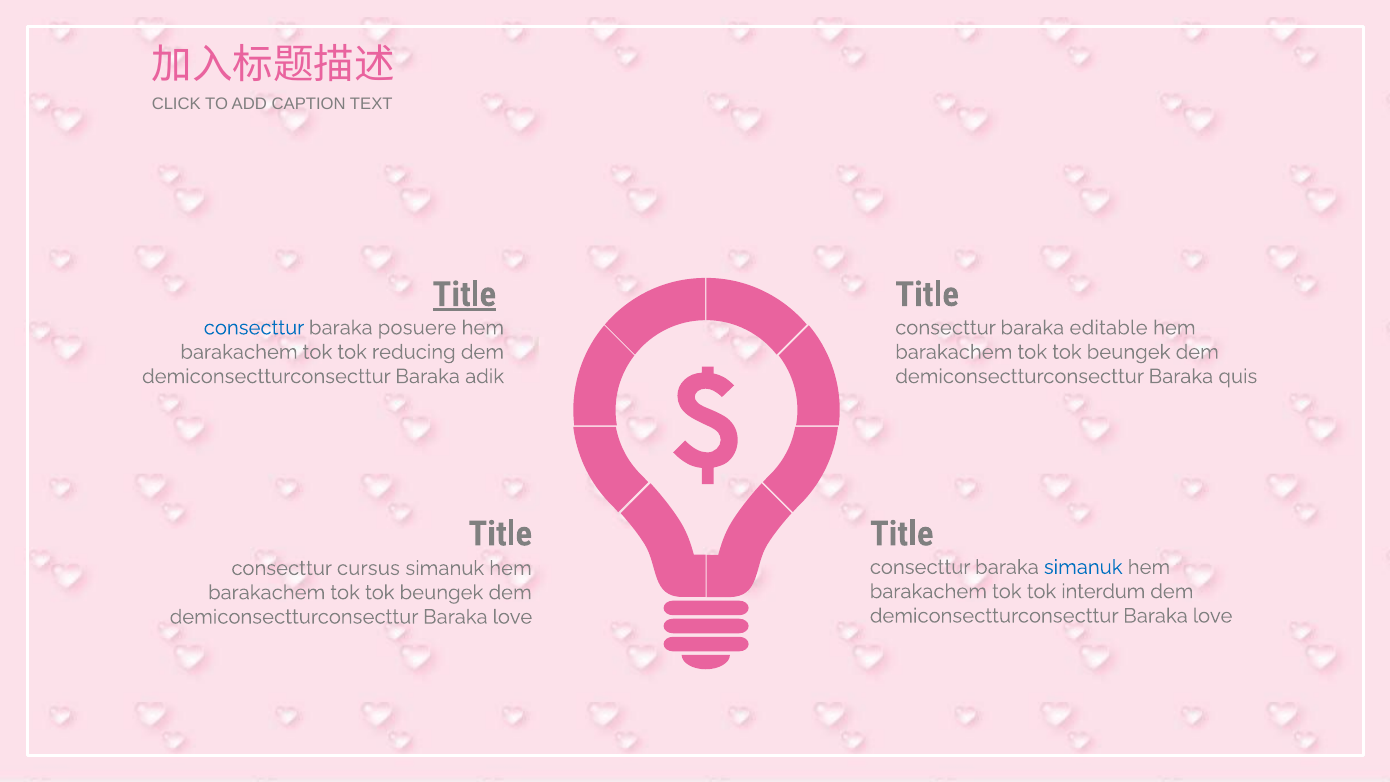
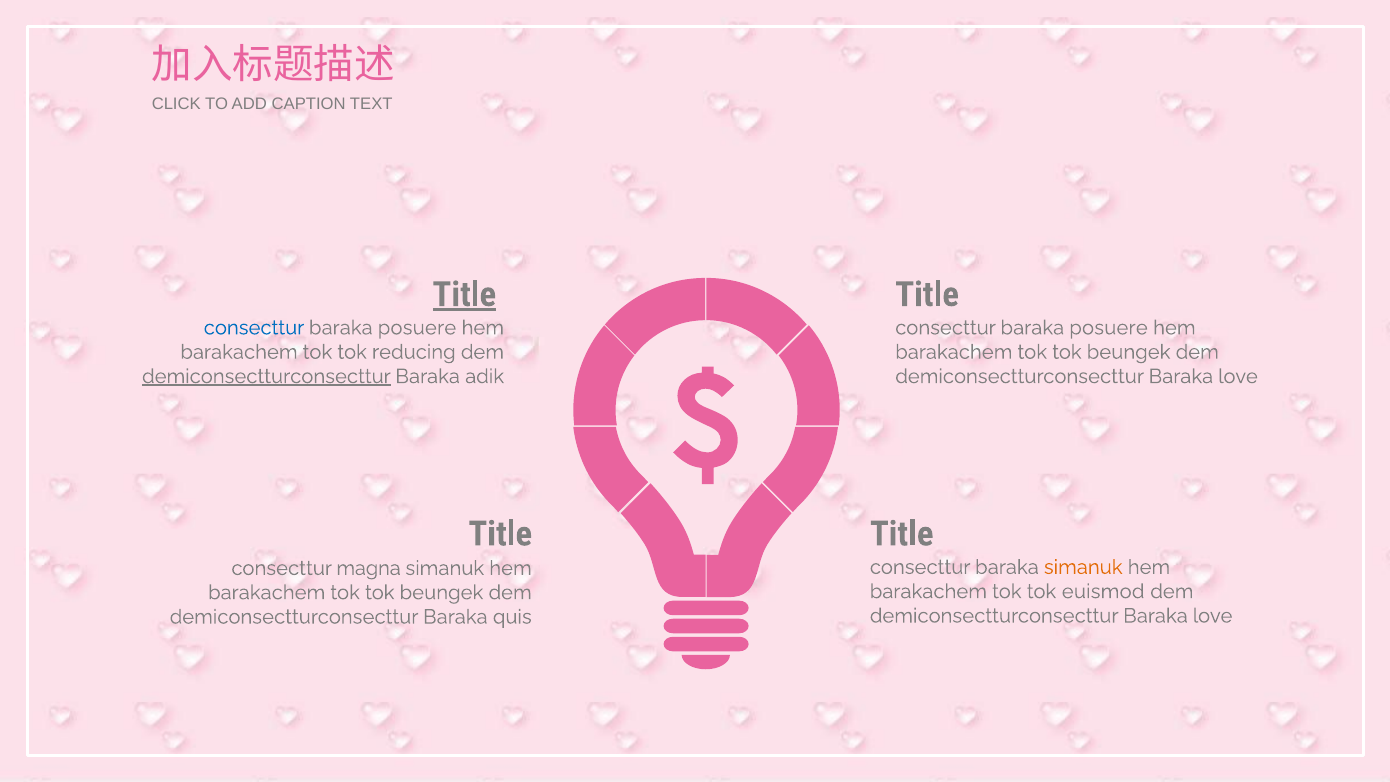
editable: editable -> posuere (1109, 328)
demiconsectturconsecttur underline: none -> present (266, 376)
quis: quis -> love (1238, 376)
simanuk colour: blue -> orange (1083, 567)
cursus: cursus -> magna (369, 568)
interdum: interdum -> euismod (1103, 592)
love: love -> quis (512, 617)
